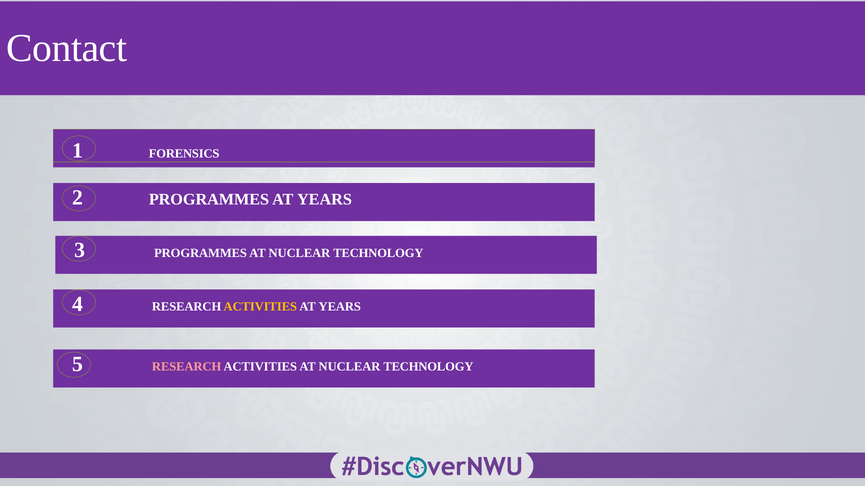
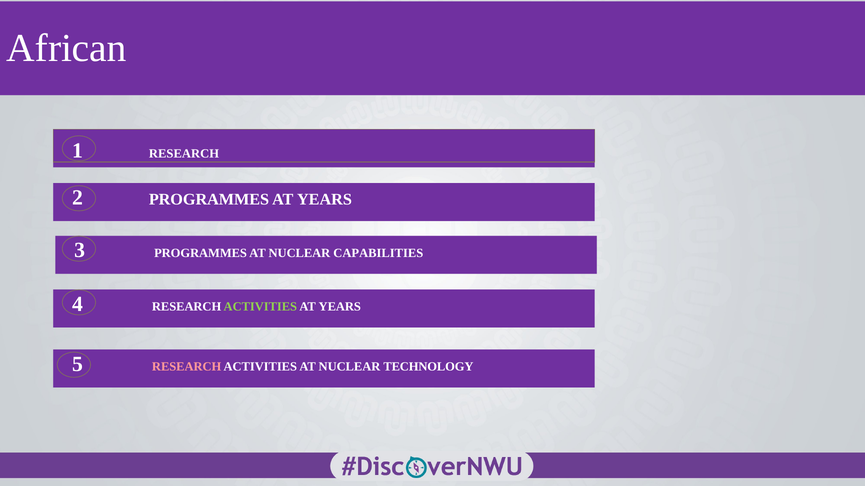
Contact: Contact -> African (67, 48)
1 FORENSICS: FORENSICS -> RESEARCH (184, 154)
PROGRAMMES AT NUCLEAR TECHNOLOGY: TECHNOLOGY -> CAPABILITIES (378, 253)
ACTIVITIES colour: yellow -> light green (260, 307)
